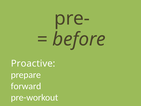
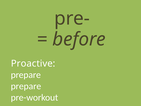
forward: forward -> prepare (26, 86)
